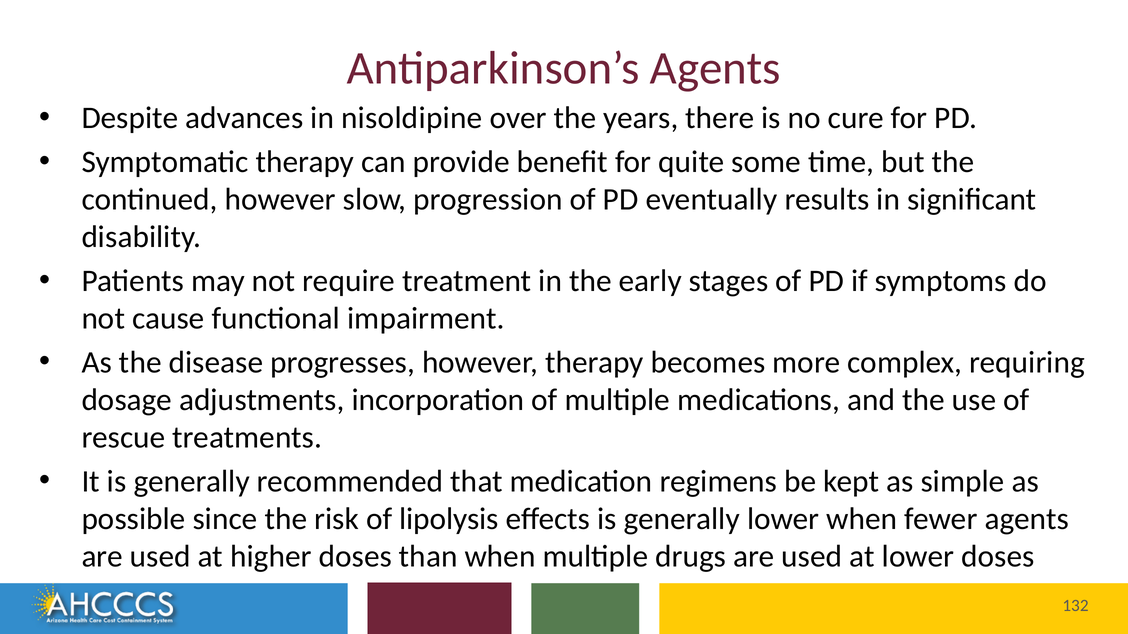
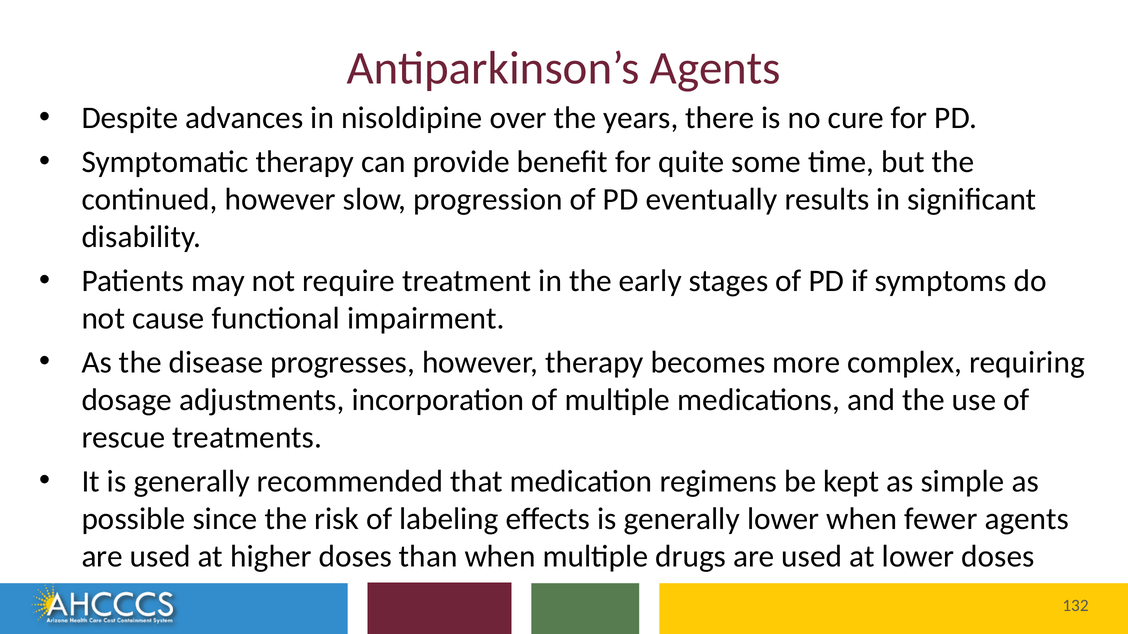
lipolysis: lipolysis -> labeling (449, 519)
